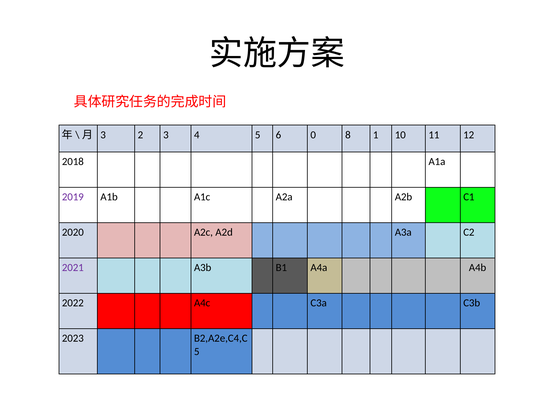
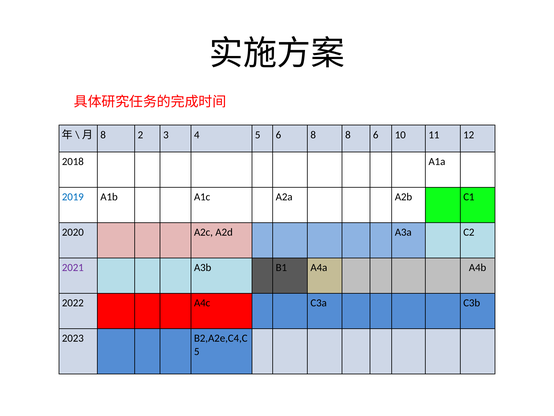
3: 3 -> 8 (103, 135)
6 0: 0 -> 8 (313, 135)
8 1: 1 -> 6 (376, 135)
2019 colour: purple -> blue (73, 197)
